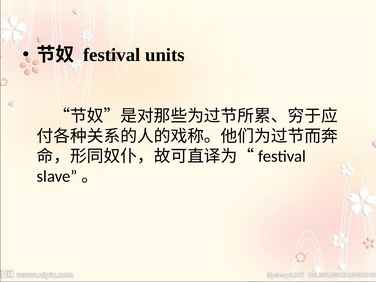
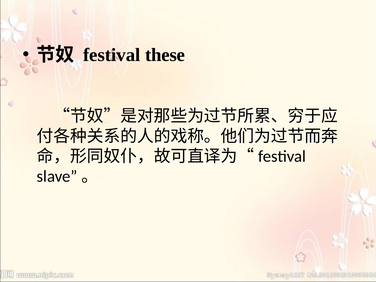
units: units -> these (165, 55)
